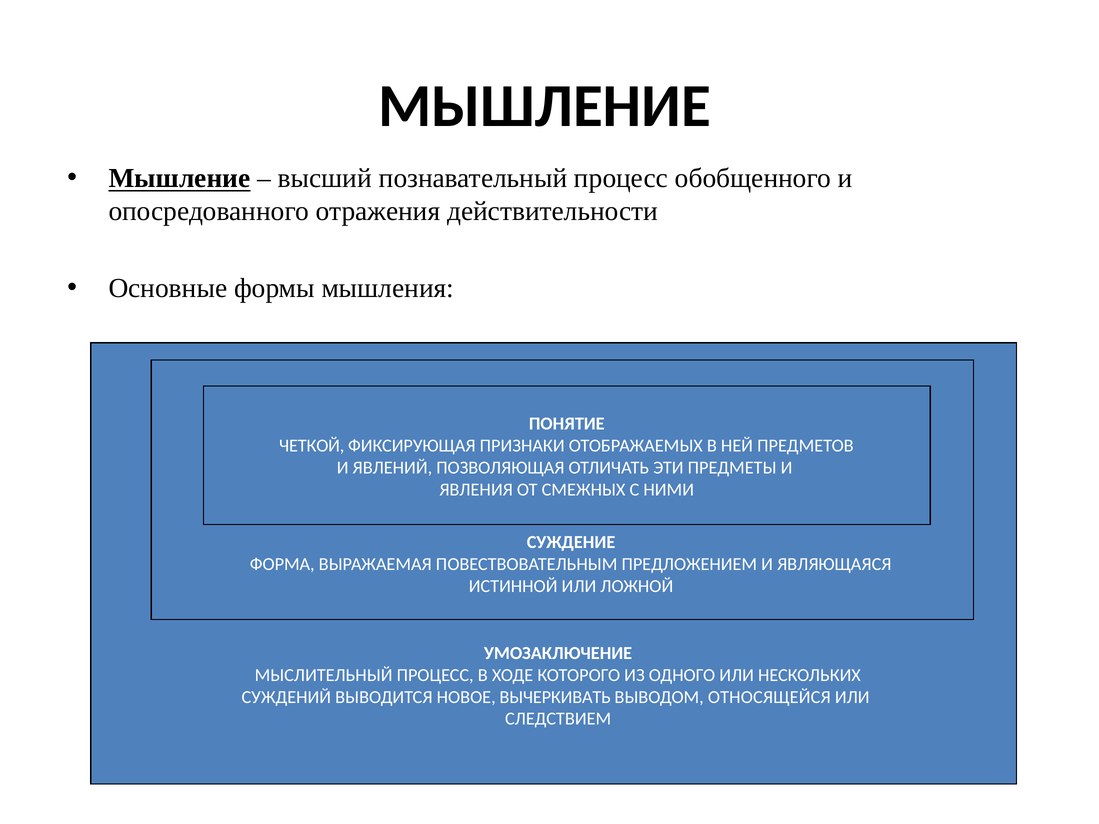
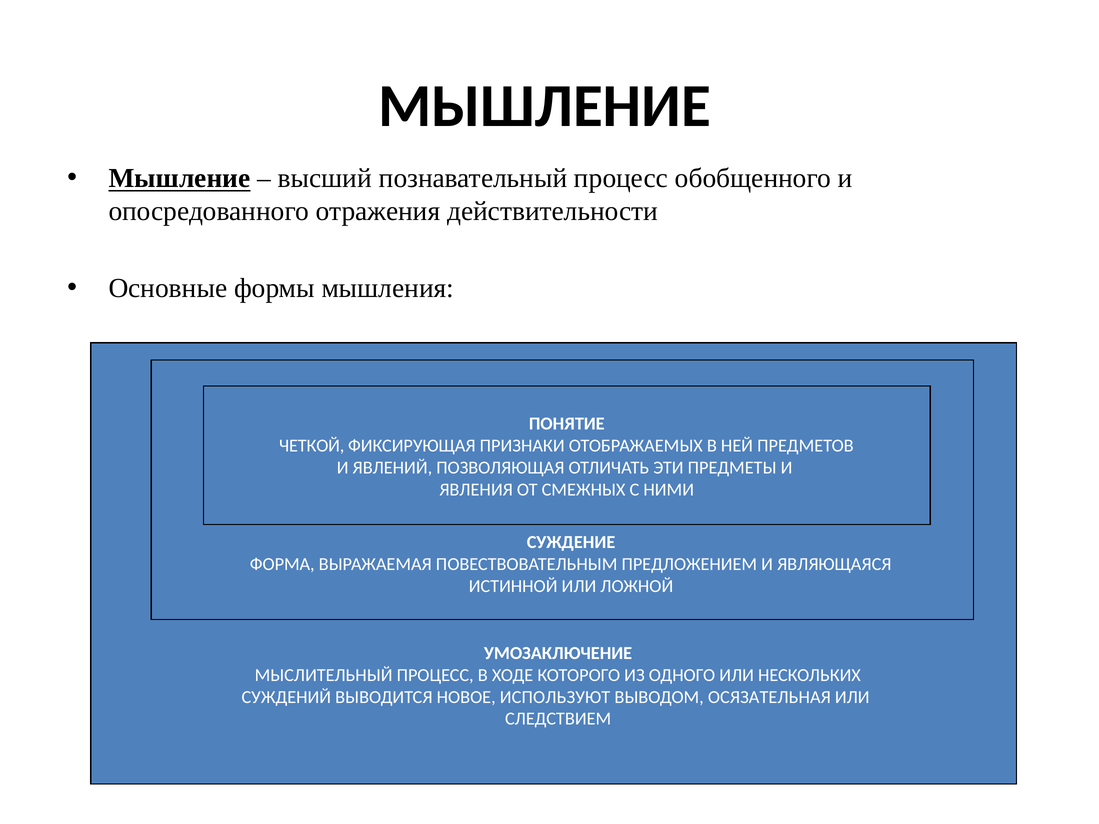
ВЫЧЕРКИВАТЬ: ВЫЧЕРКИВАТЬ -> ИСПОЛЬЗУЮТ (555, 697)
ОТНОСЯЩЕЙСЯ: ОТНОСЯЩЕЙСЯ -> ОСЯЗАТЕЛЬНАЯ (769, 697)
